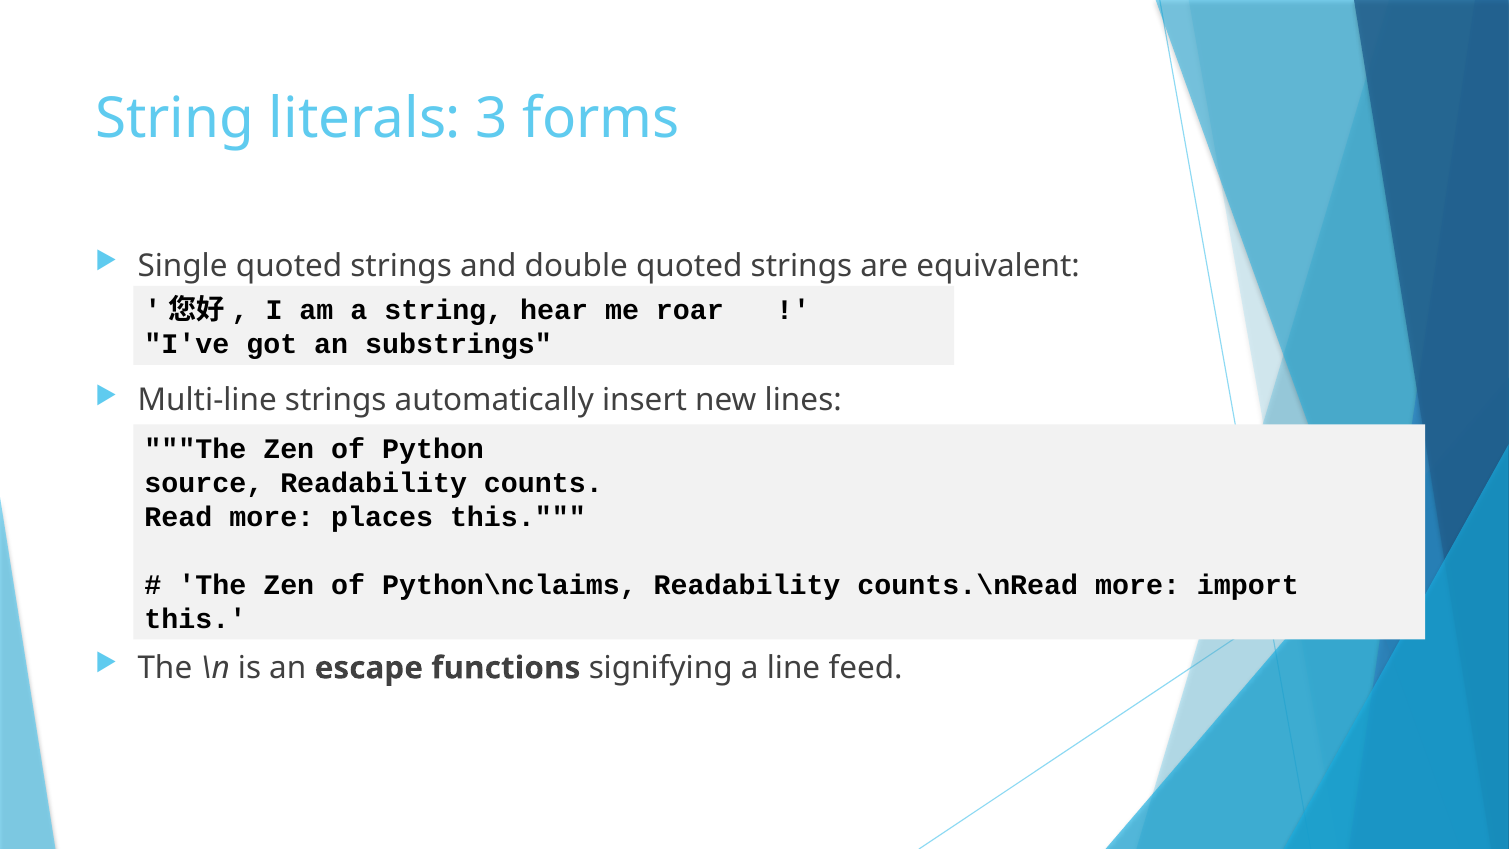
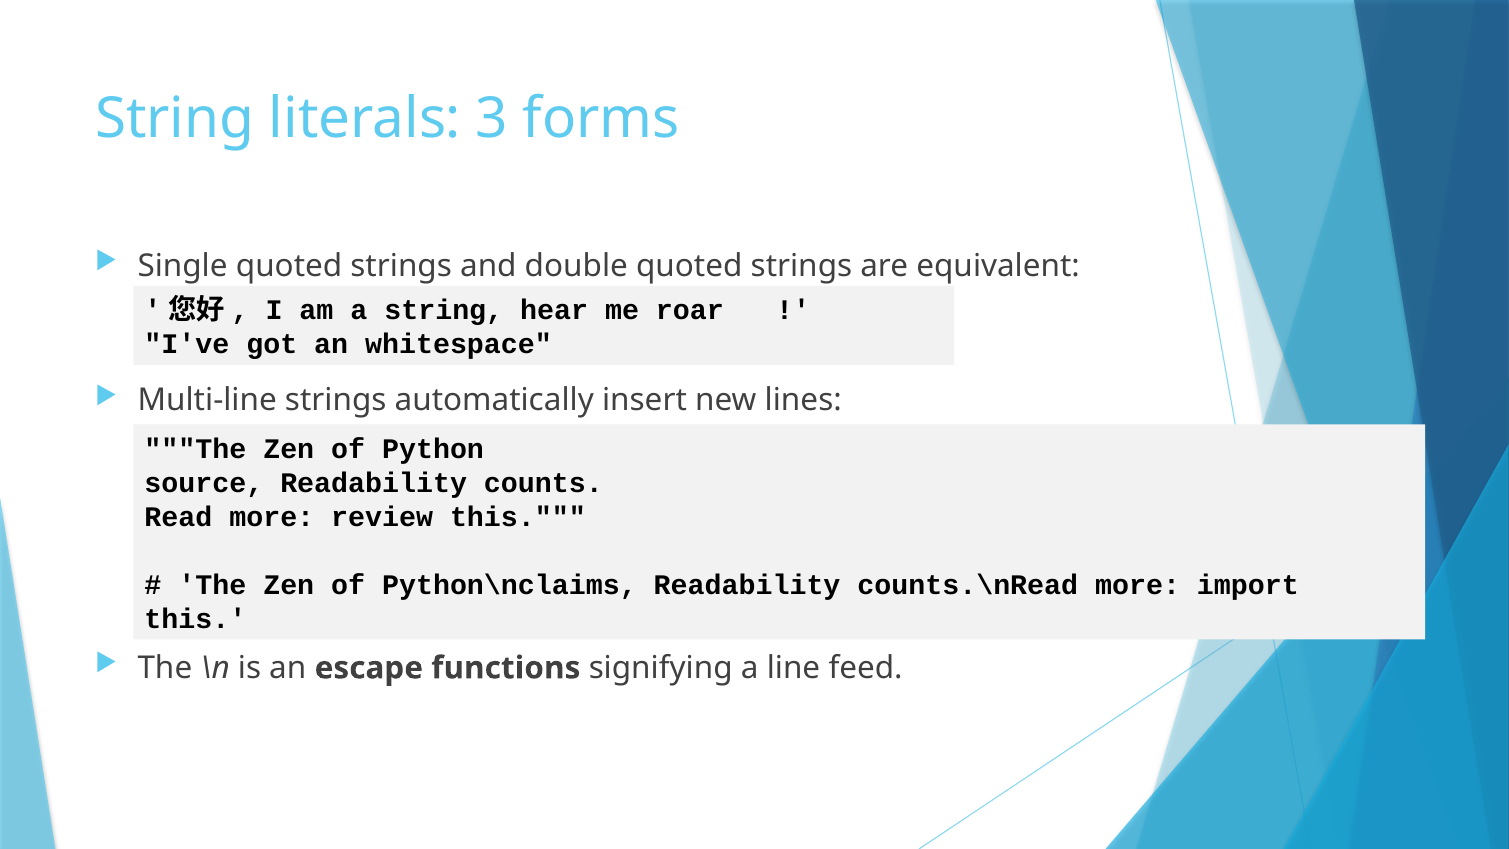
substrings: substrings -> whitespace (459, 344)
places: places -> review (382, 517)
